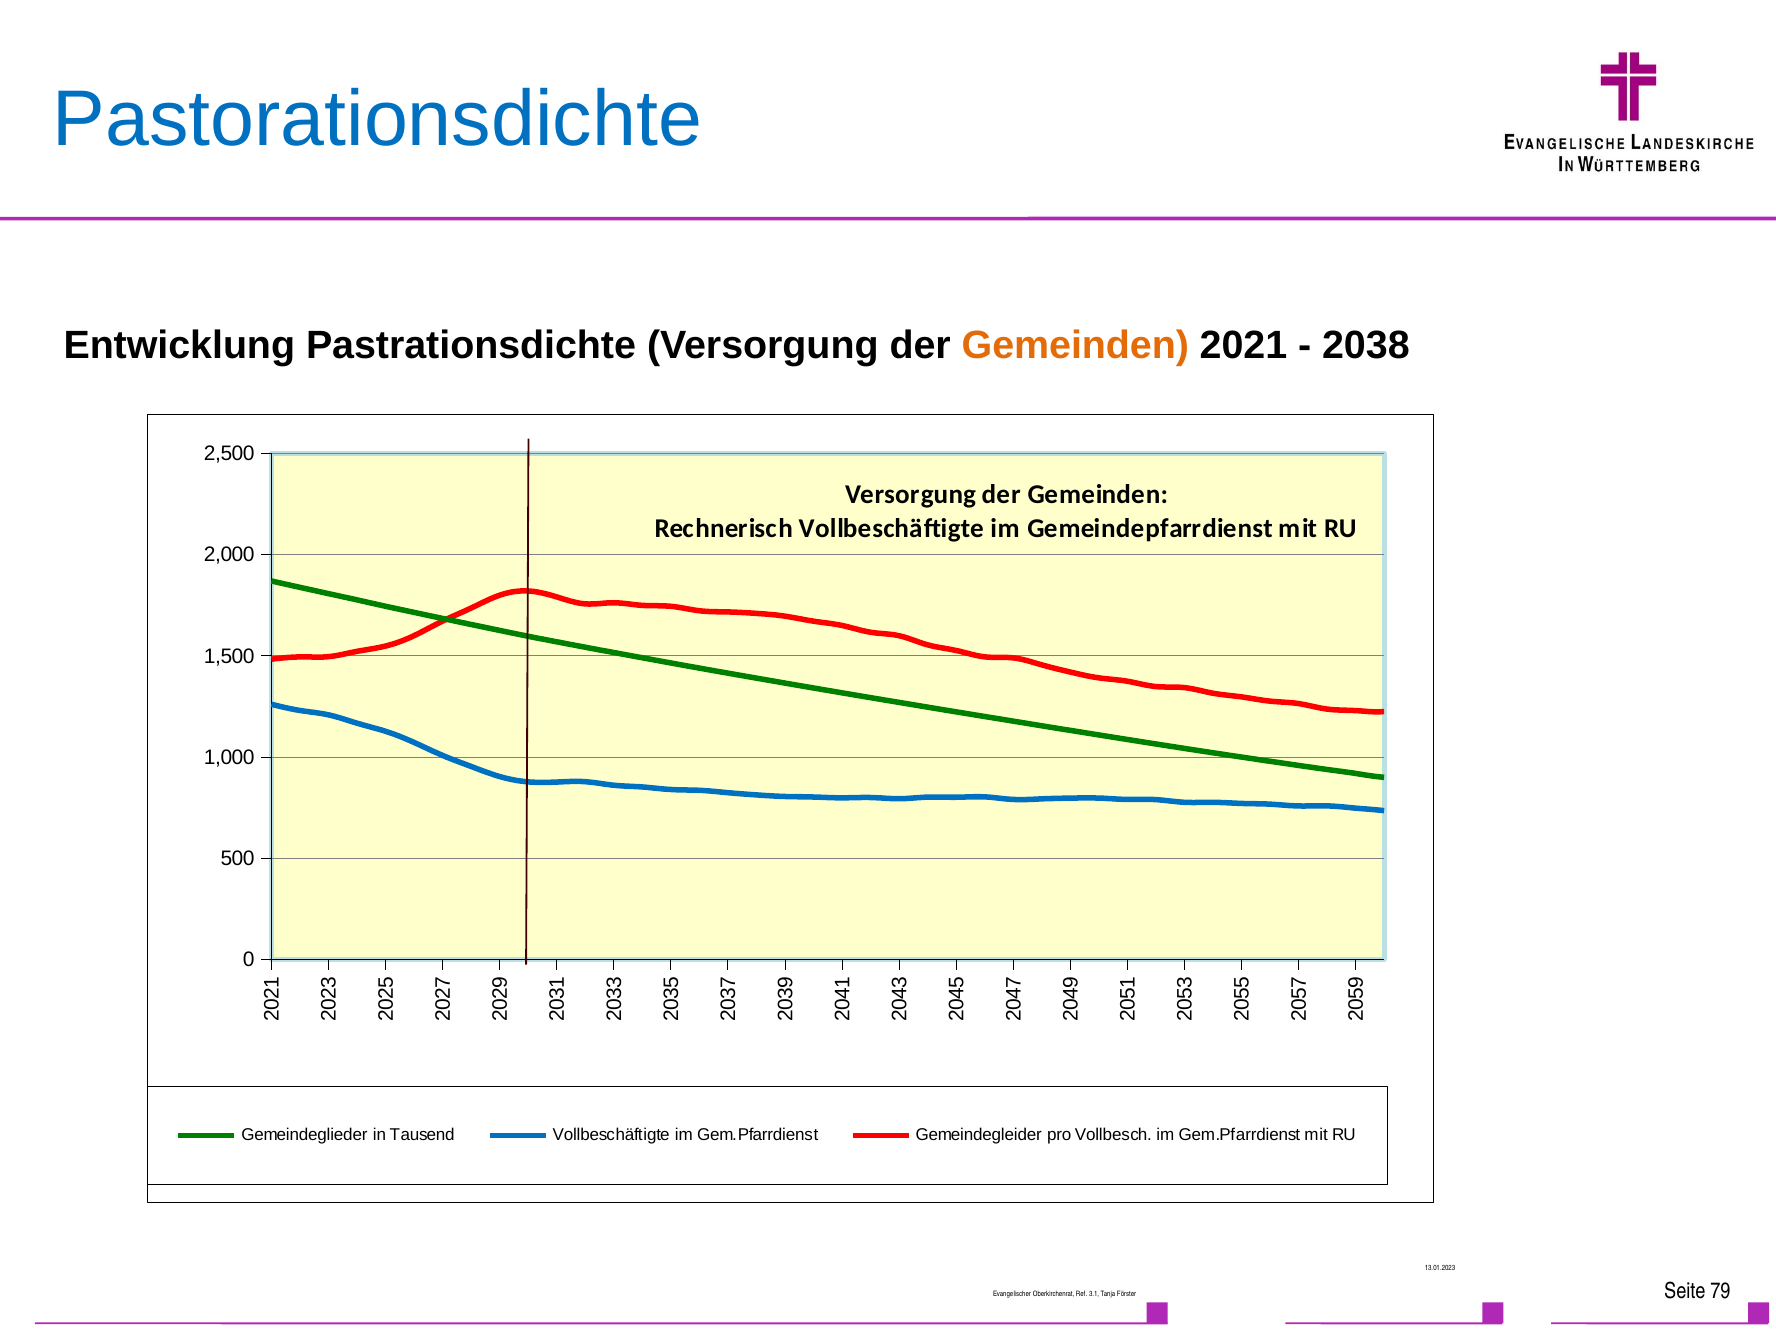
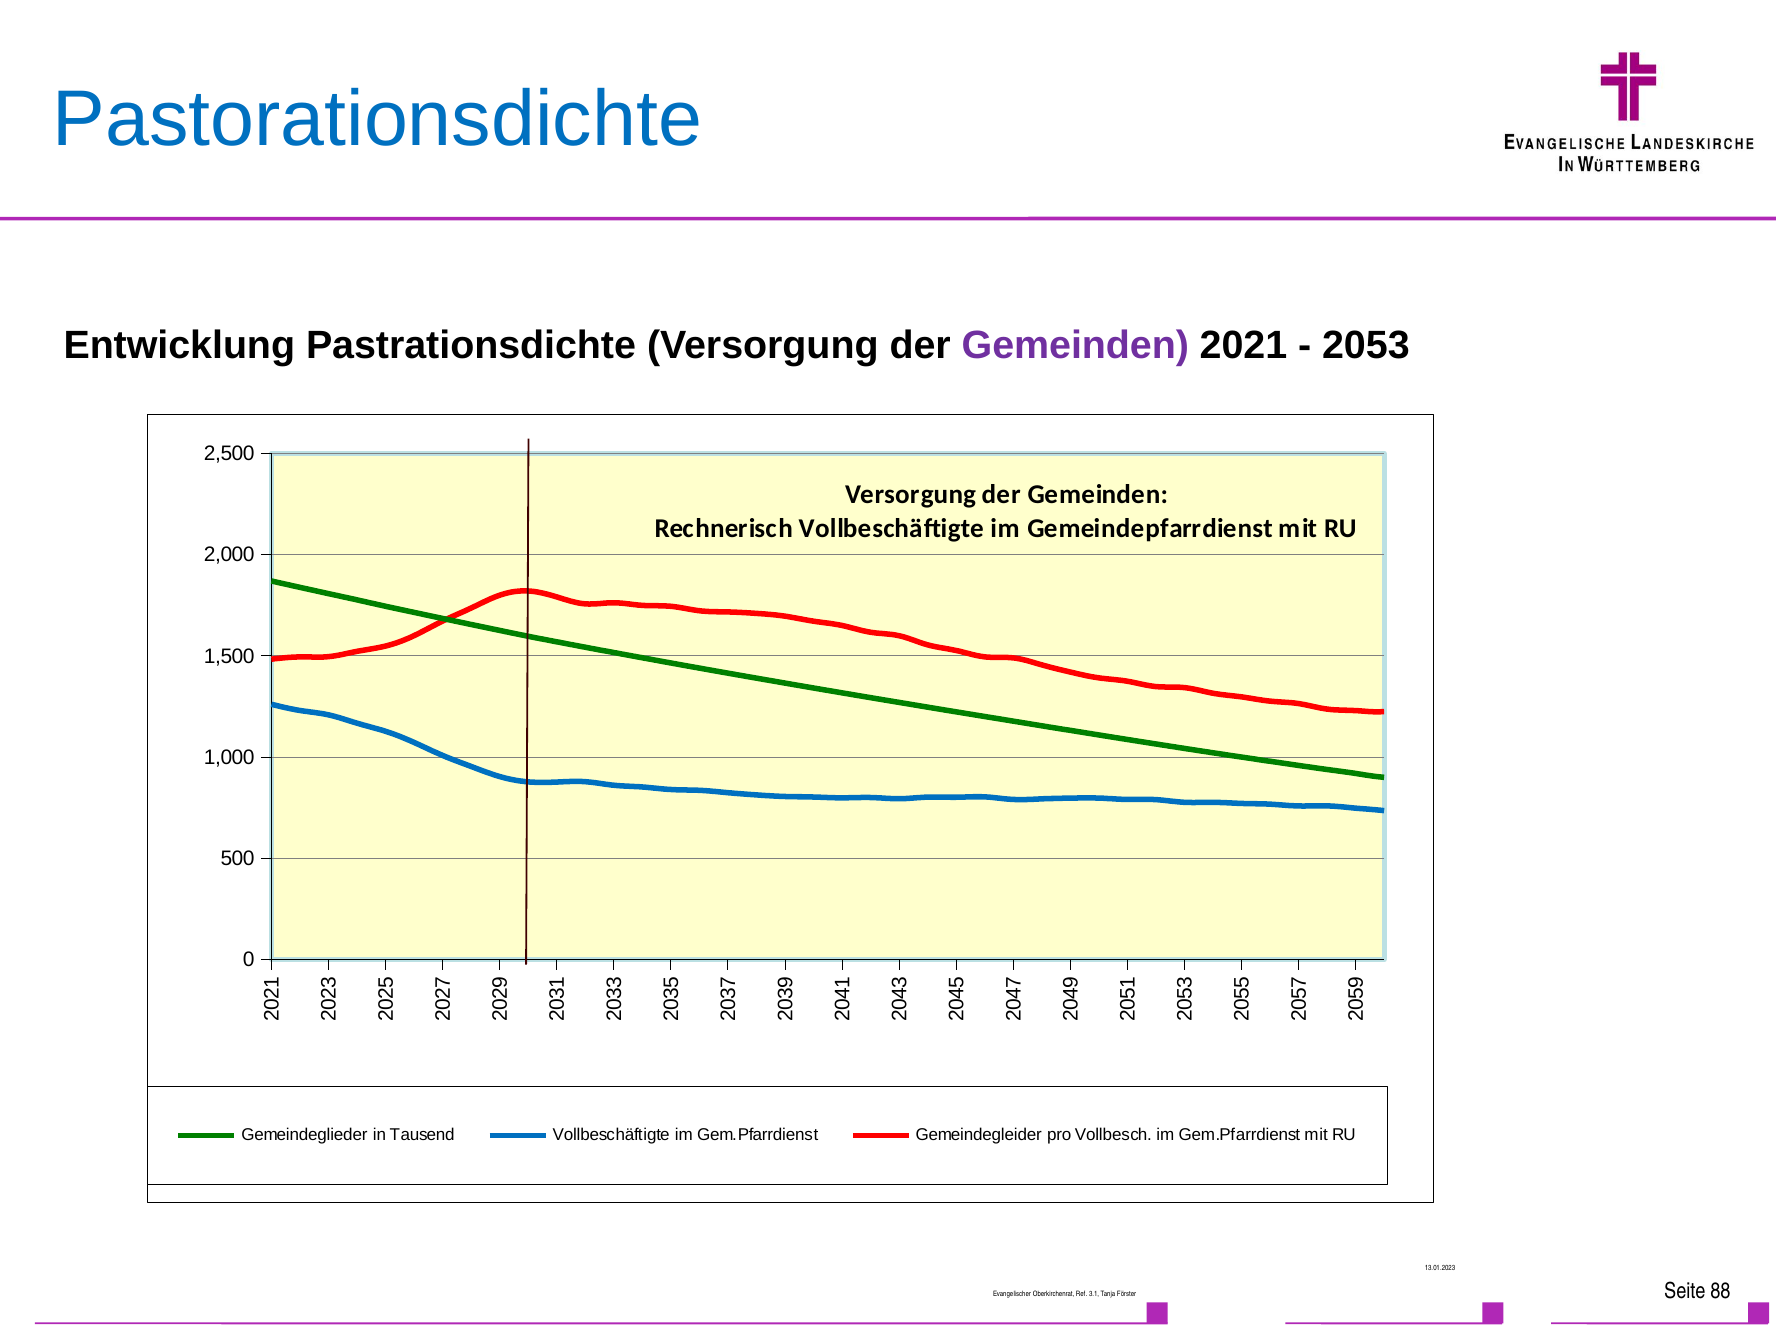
Gemeinden colour: orange -> purple (1075, 345)
2038: 2038 -> 2053 (1366, 345)
79: 79 -> 88 (1720, 1291)
